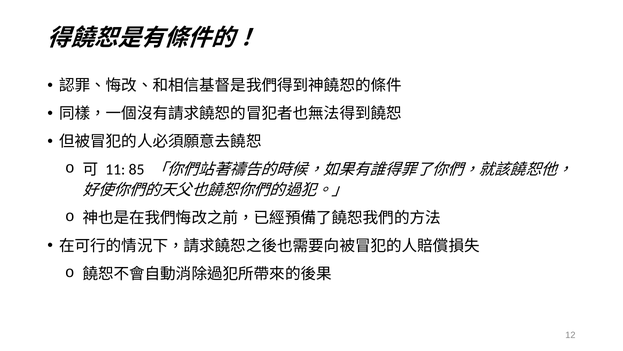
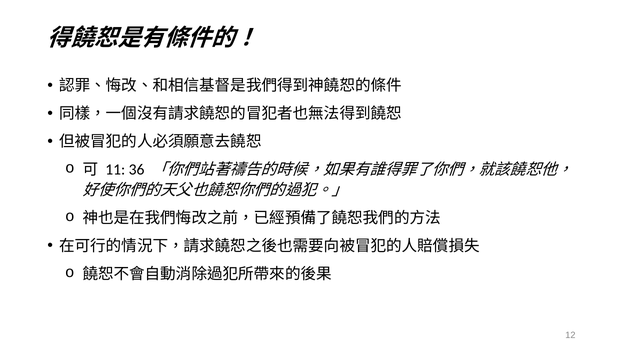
85: 85 -> 36 (137, 170)
